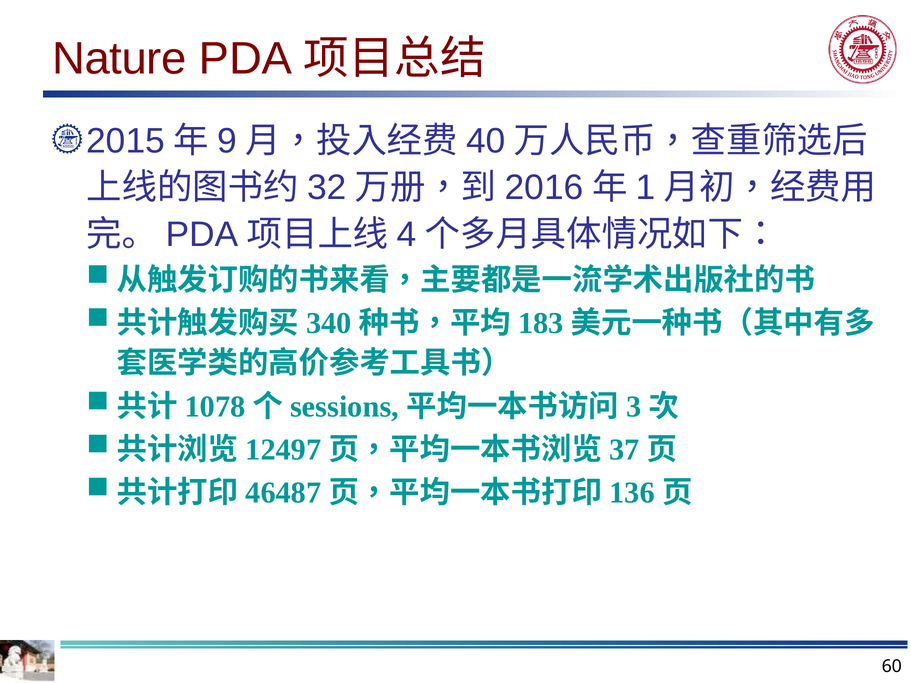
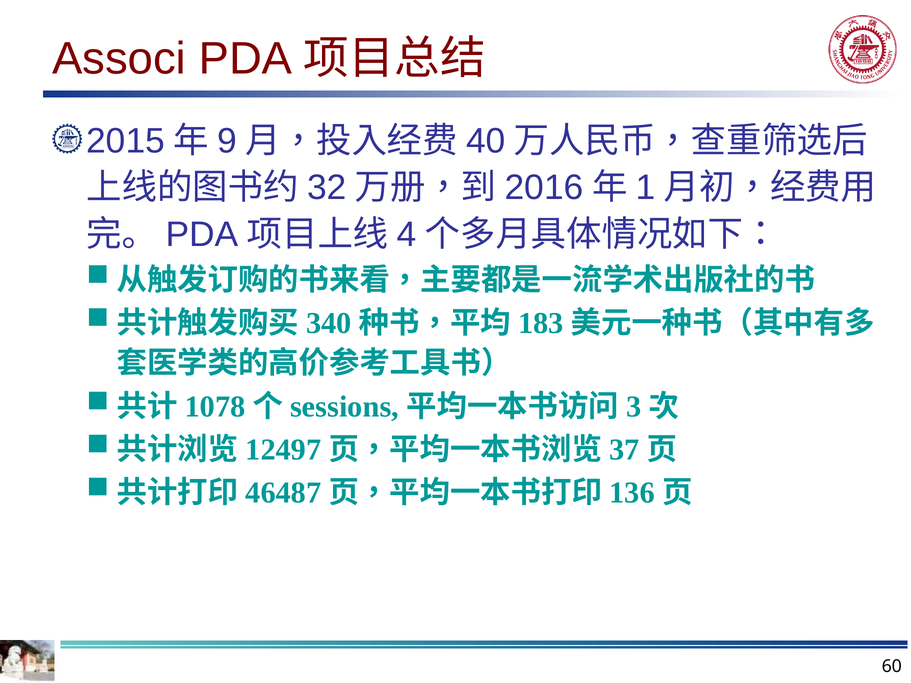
Nature: Nature -> Associ (119, 59)
